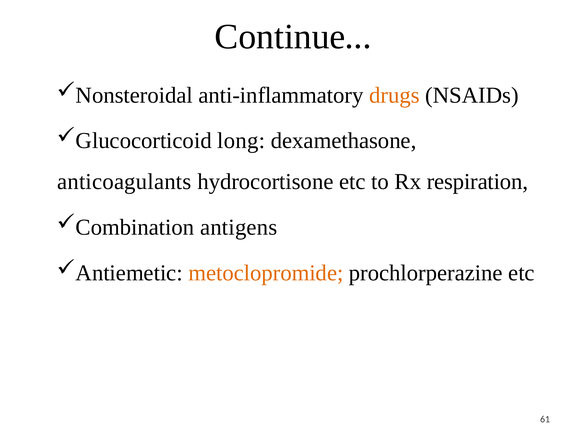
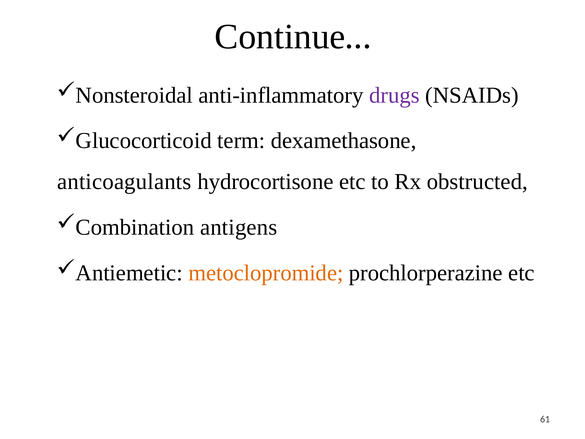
drugs colour: orange -> purple (394, 95)
long: long -> term (241, 141)
respiration: respiration -> obstructed (477, 182)
